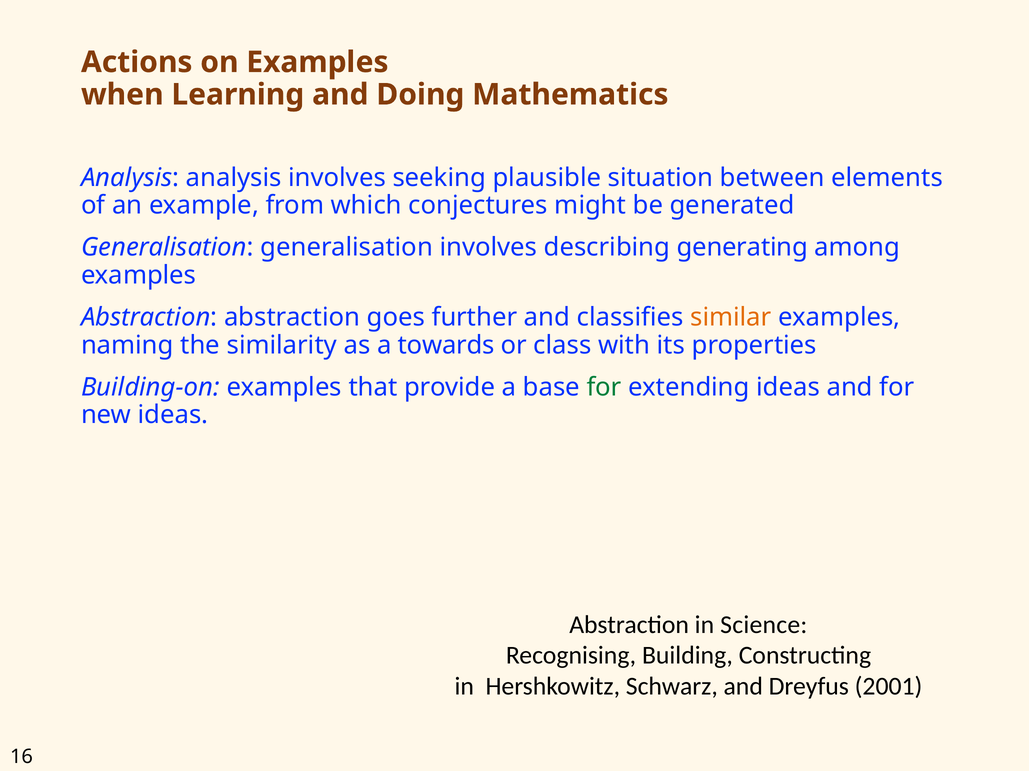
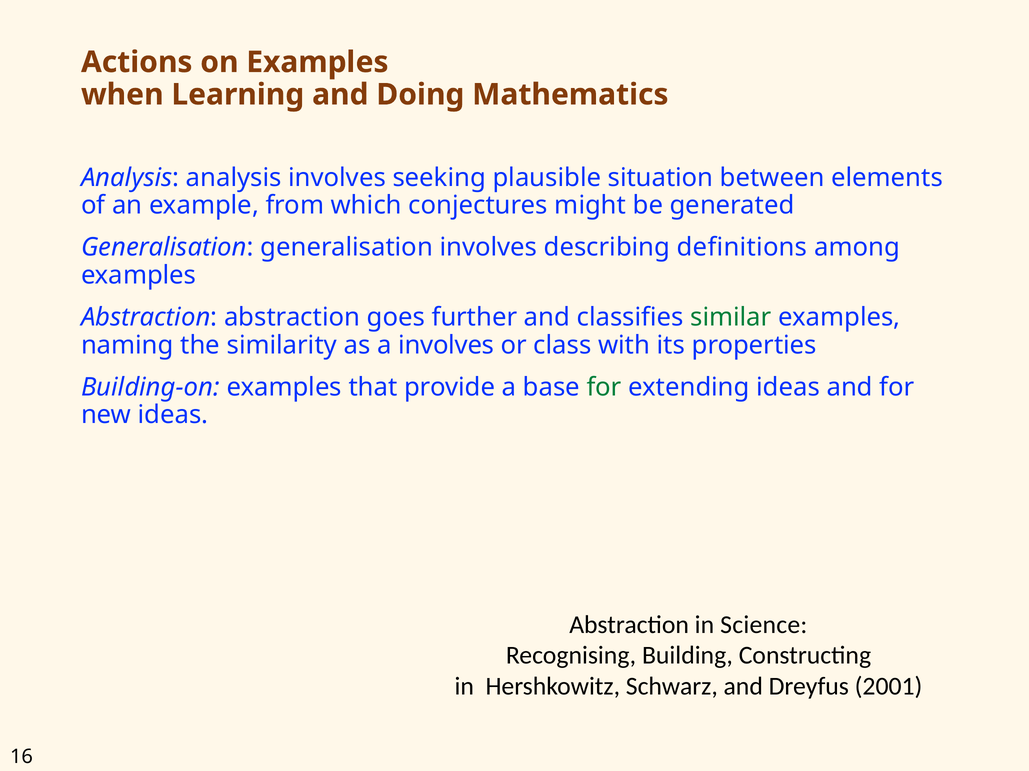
generating: generating -> definitions (742, 248)
similar colour: orange -> green (731, 318)
a towards: towards -> involves (446, 345)
